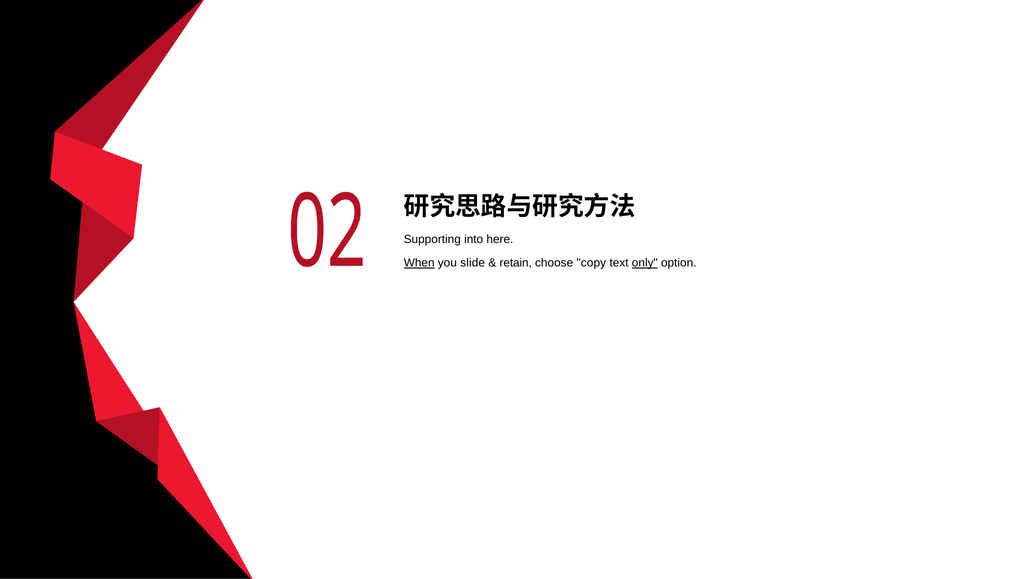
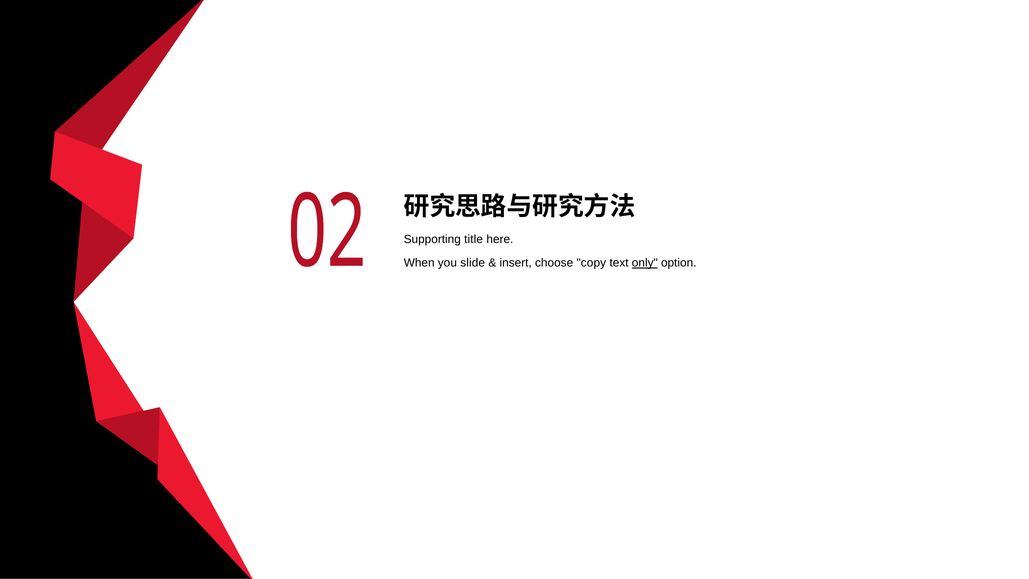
into: into -> title (474, 239)
When underline: present -> none (419, 263)
retain: retain -> insert (516, 263)
